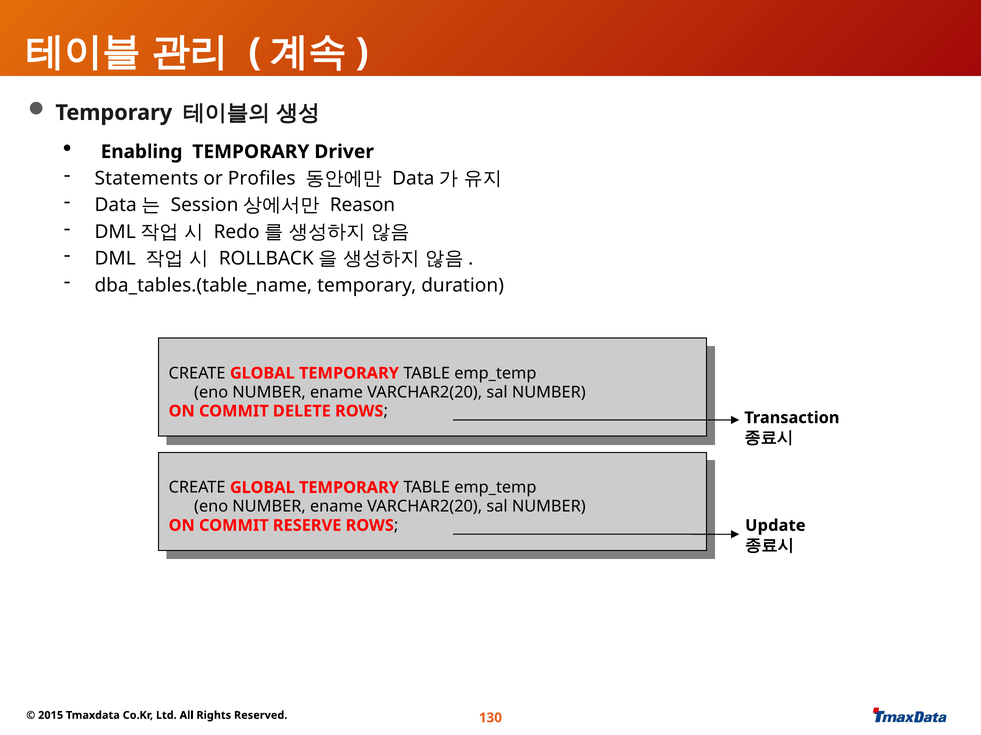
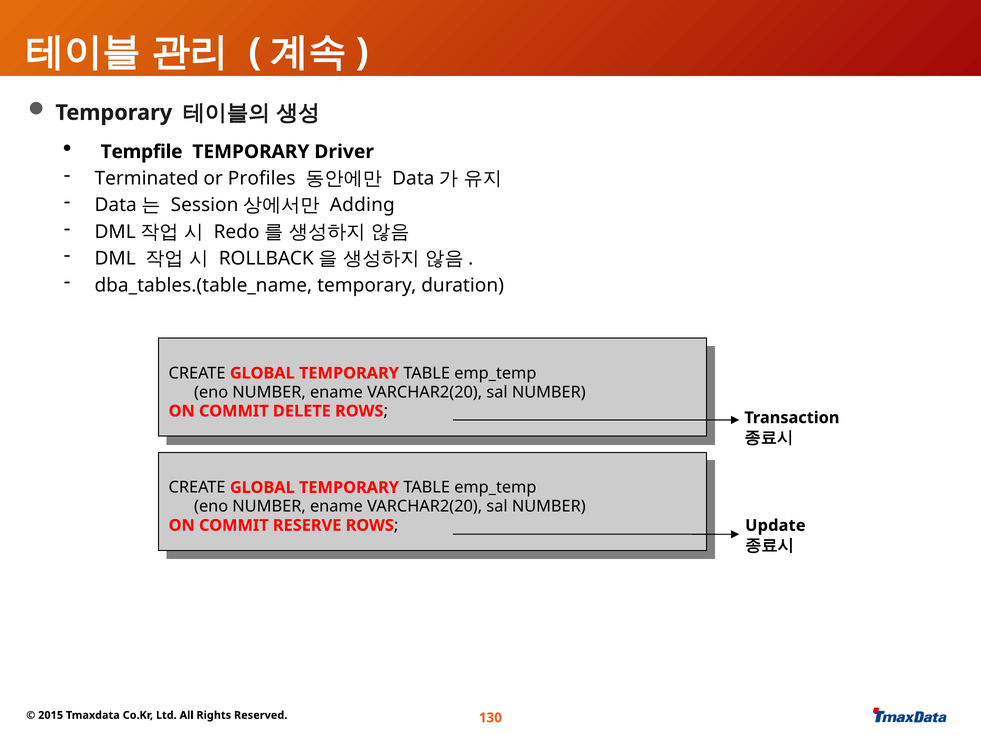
Enabling: Enabling -> Tempfile (142, 152)
Statements: Statements -> Terminated (147, 179)
Reason: Reason -> Adding (362, 205)
